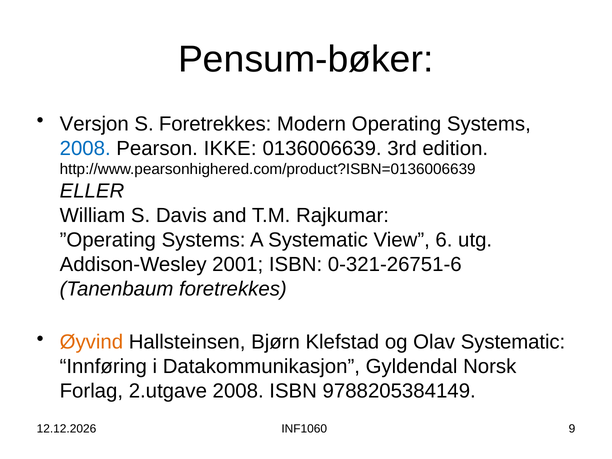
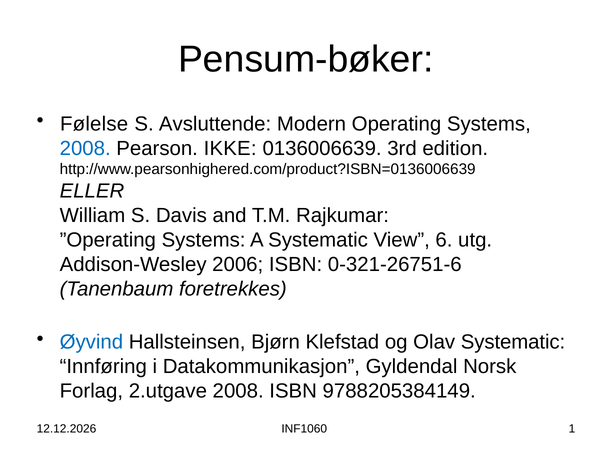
Versjon: Versjon -> Følelse (94, 124)
S Foretrekkes: Foretrekkes -> Avsluttende (215, 124)
2001: 2001 -> 2006 (238, 265)
Øyvind colour: orange -> blue (91, 342)
9: 9 -> 1 (572, 429)
